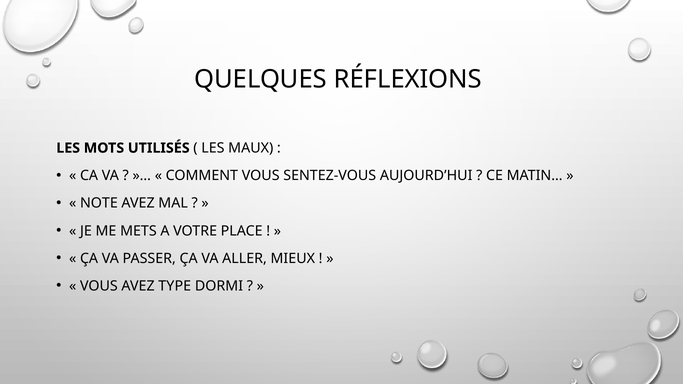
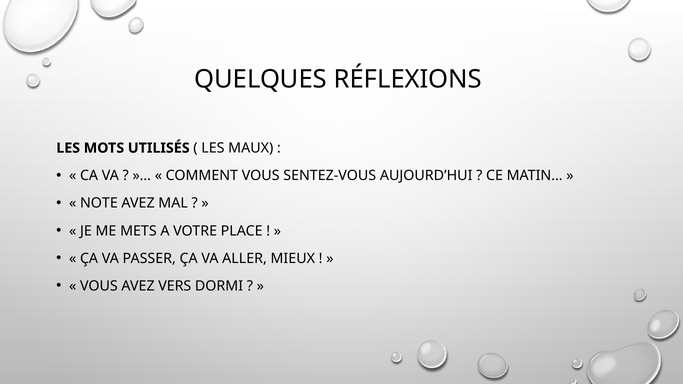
TYPE: TYPE -> VERS (175, 286)
